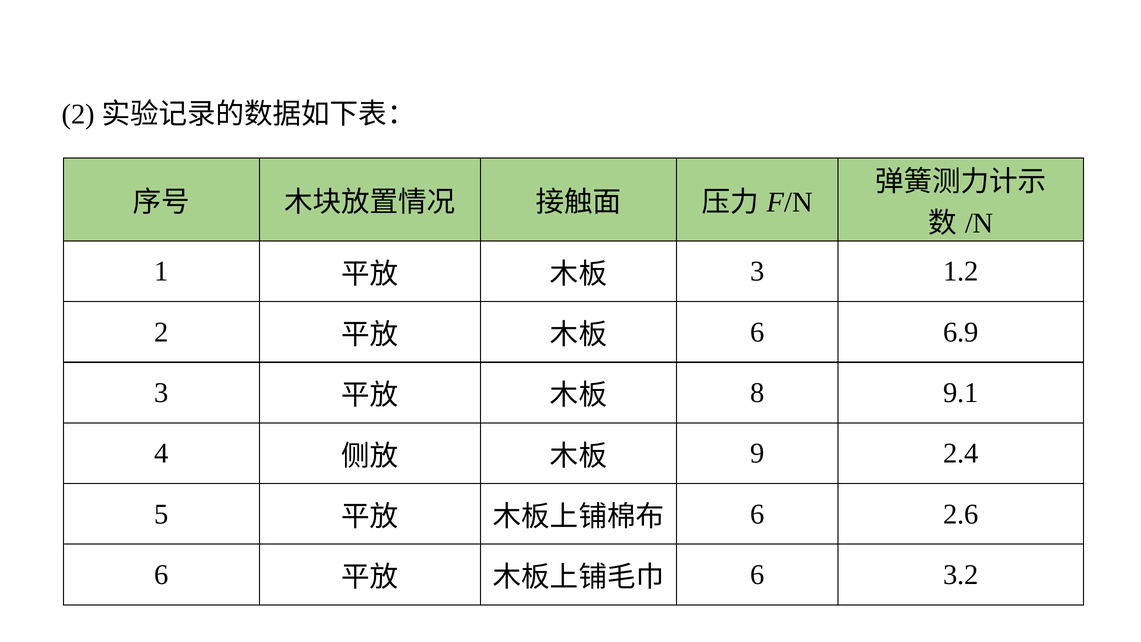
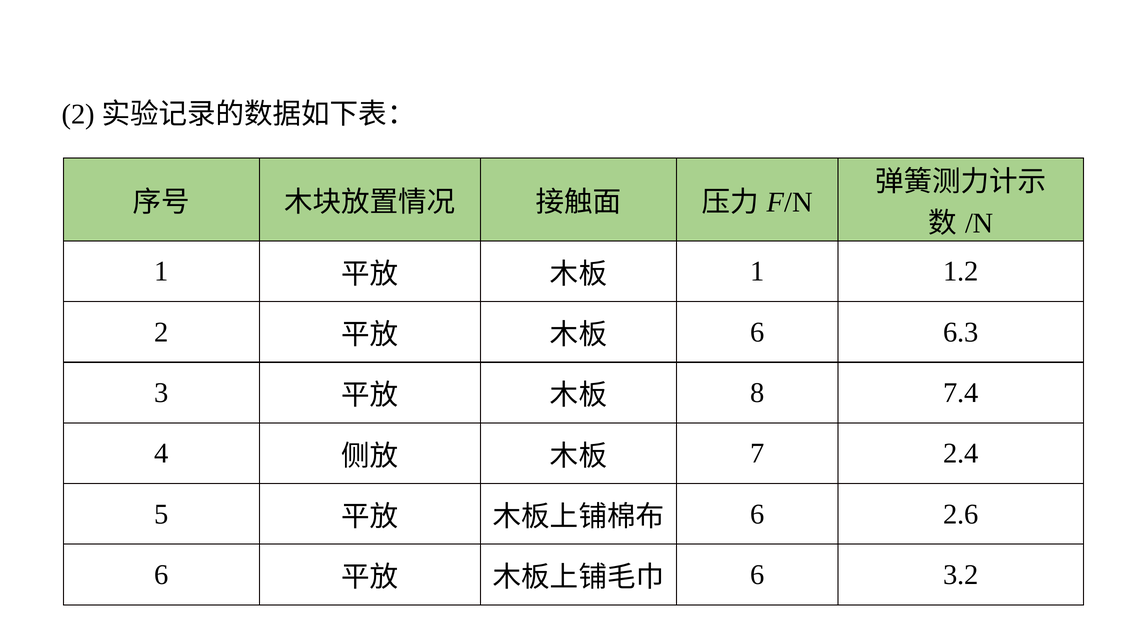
3: 3 -> 1 (757, 271)
6.9: 6.9 -> 6.3 (961, 332)
9.1: 9.1 -> 7.4 (961, 393)
9: 9 -> 7 (757, 453)
